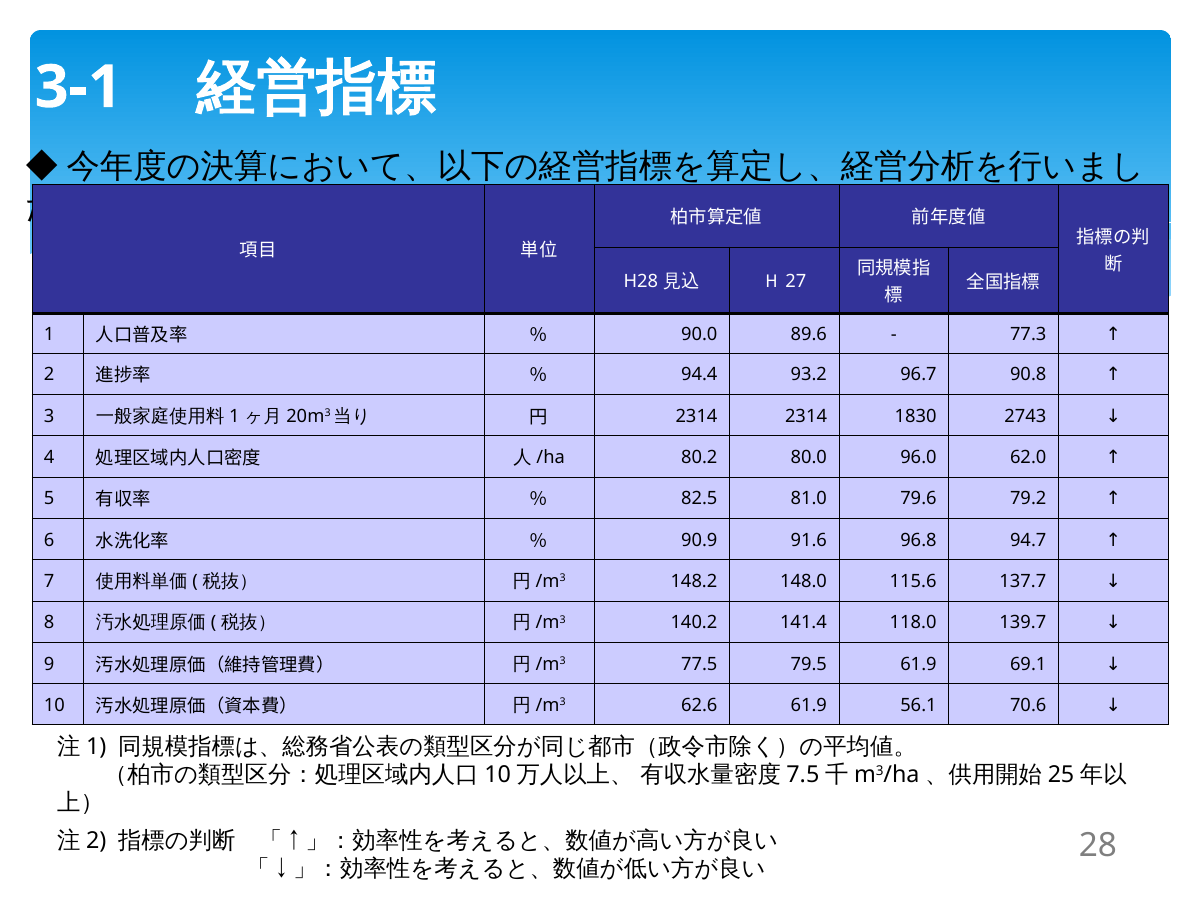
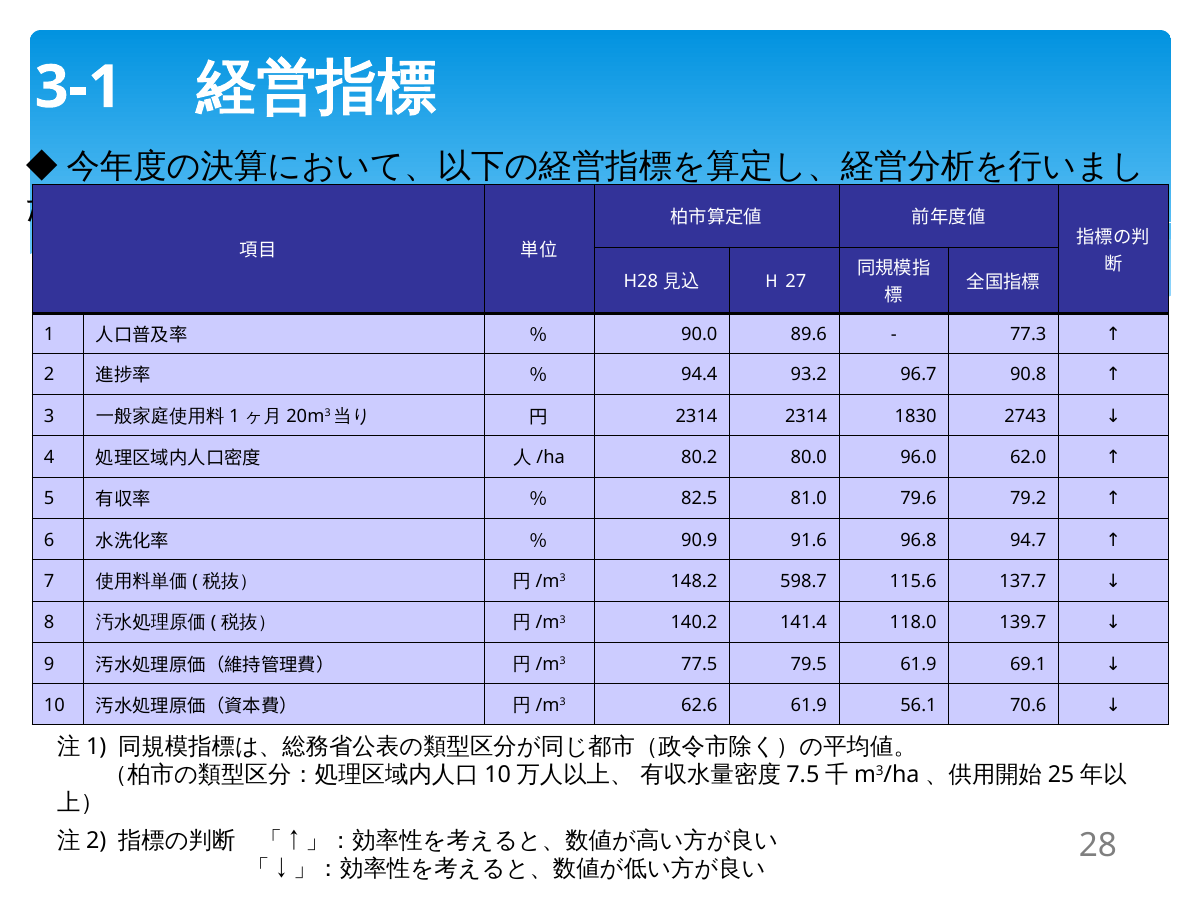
148.0: 148.0 -> 598.7 (804, 581)
